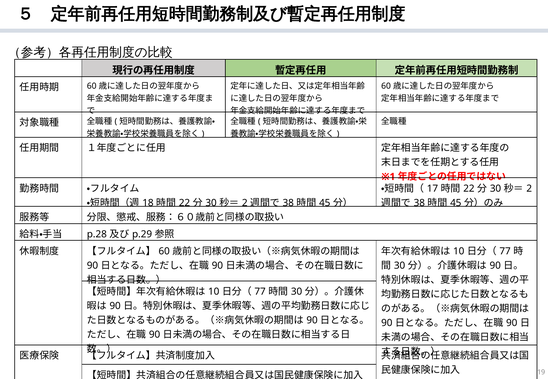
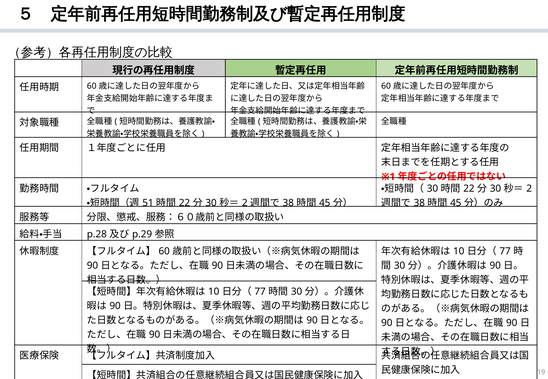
17: 17 -> 30 (432, 189)
18: 18 -> 51 (148, 203)
